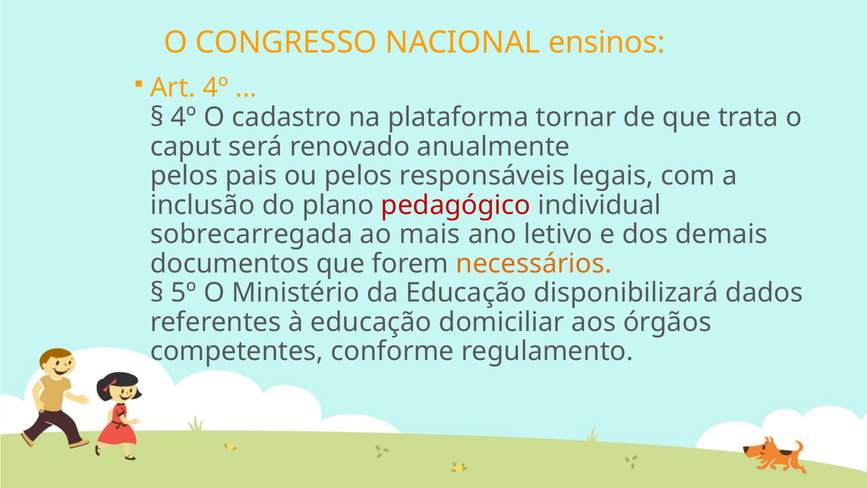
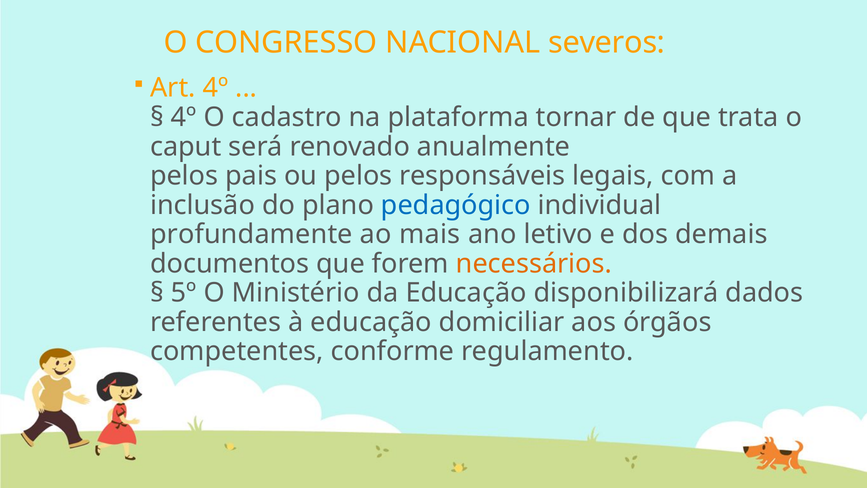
ensinos: ensinos -> severos (607, 43)
pedagógico colour: red -> blue (456, 205)
sobrecarregada: sobrecarregada -> profundamente (251, 234)
